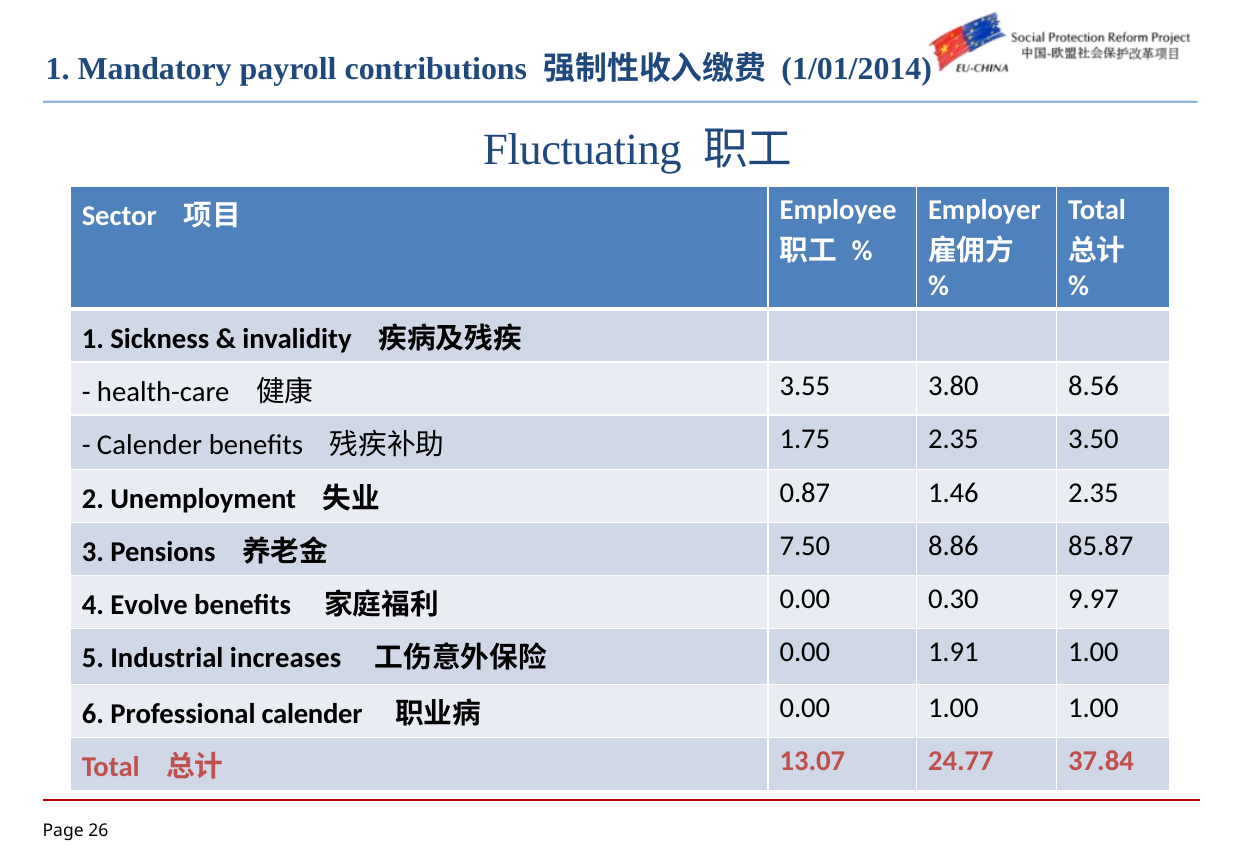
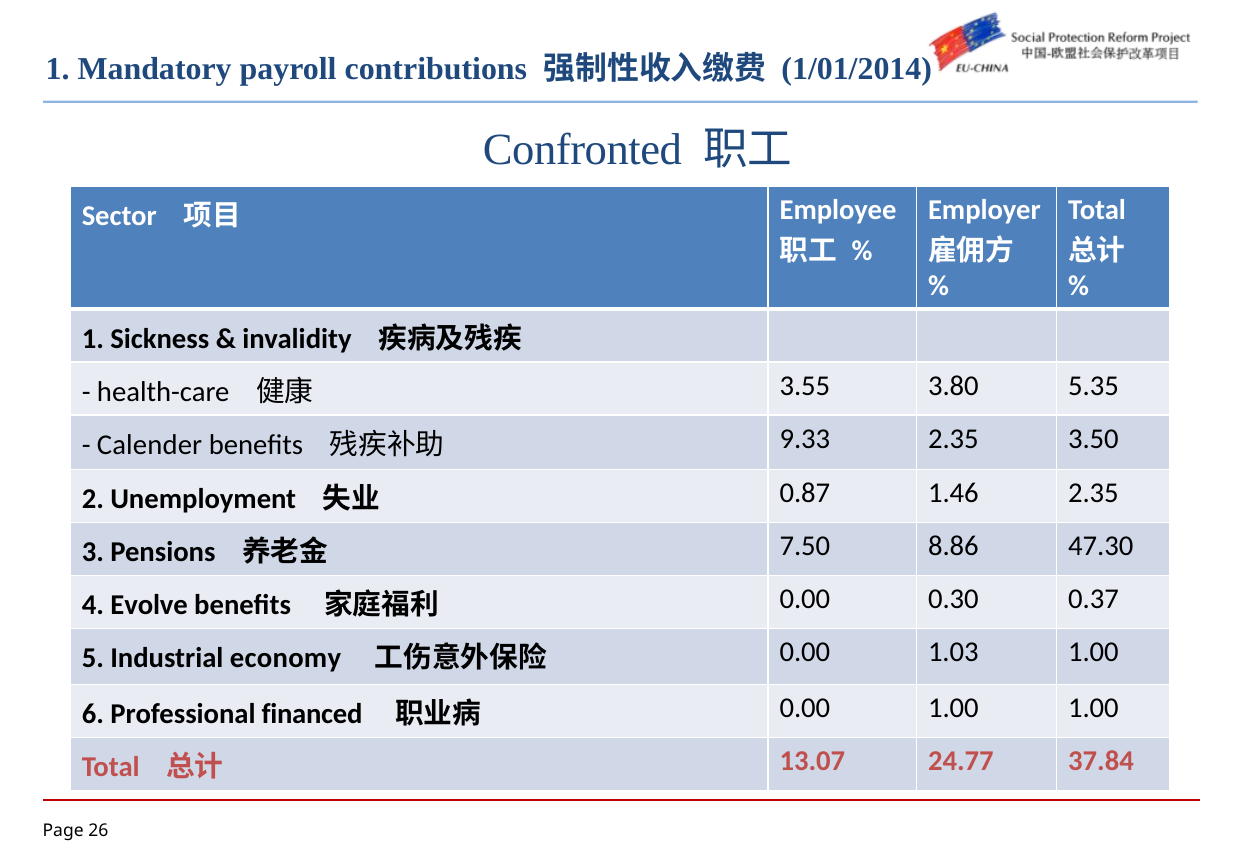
Fluctuating: Fluctuating -> Confronted (582, 149)
8.56: 8.56 -> 5.35 (1093, 386)
1.75: 1.75 -> 9.33 (805, 439)
85.87: 85.87 -> 47.30 (1101, 547)
9.97: 9.97 -> 0.37 (1093, 600)
increases: increases -> economy (286, 659)
1.91: 1.91 -> 1.03 (953, 653)
Professional calender: calender -> financed (312, 714)
